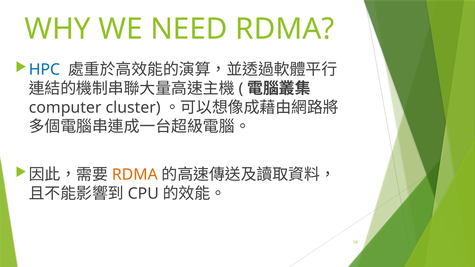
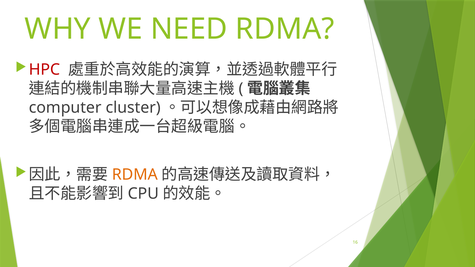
HPC colour: blue -> red (44, 70)
